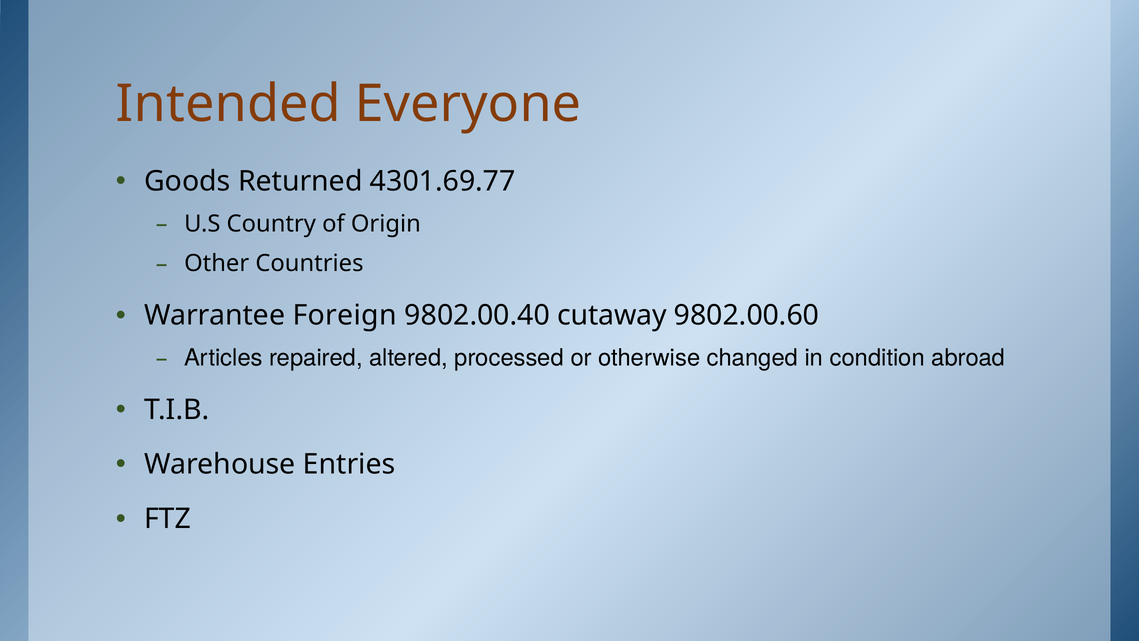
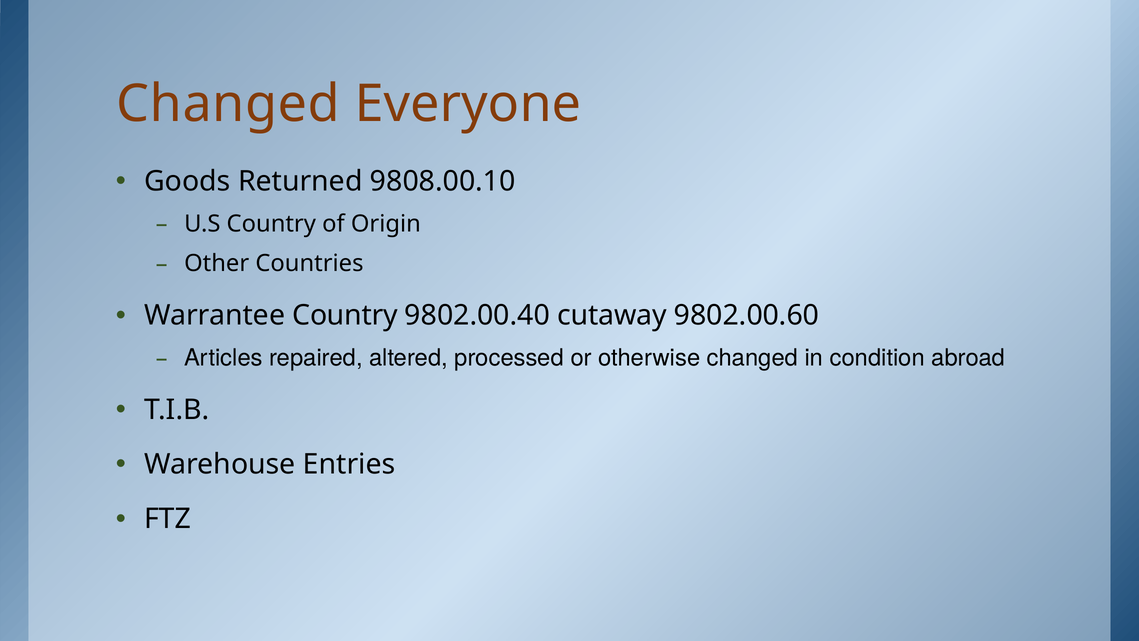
Intended: Intended -> Changed (228, 104)
4301.69.77: 4301.69.77 -> 9808.00.10 (443, 181)
Warrantee Foreign: Foreign -> Country (345, 315)
